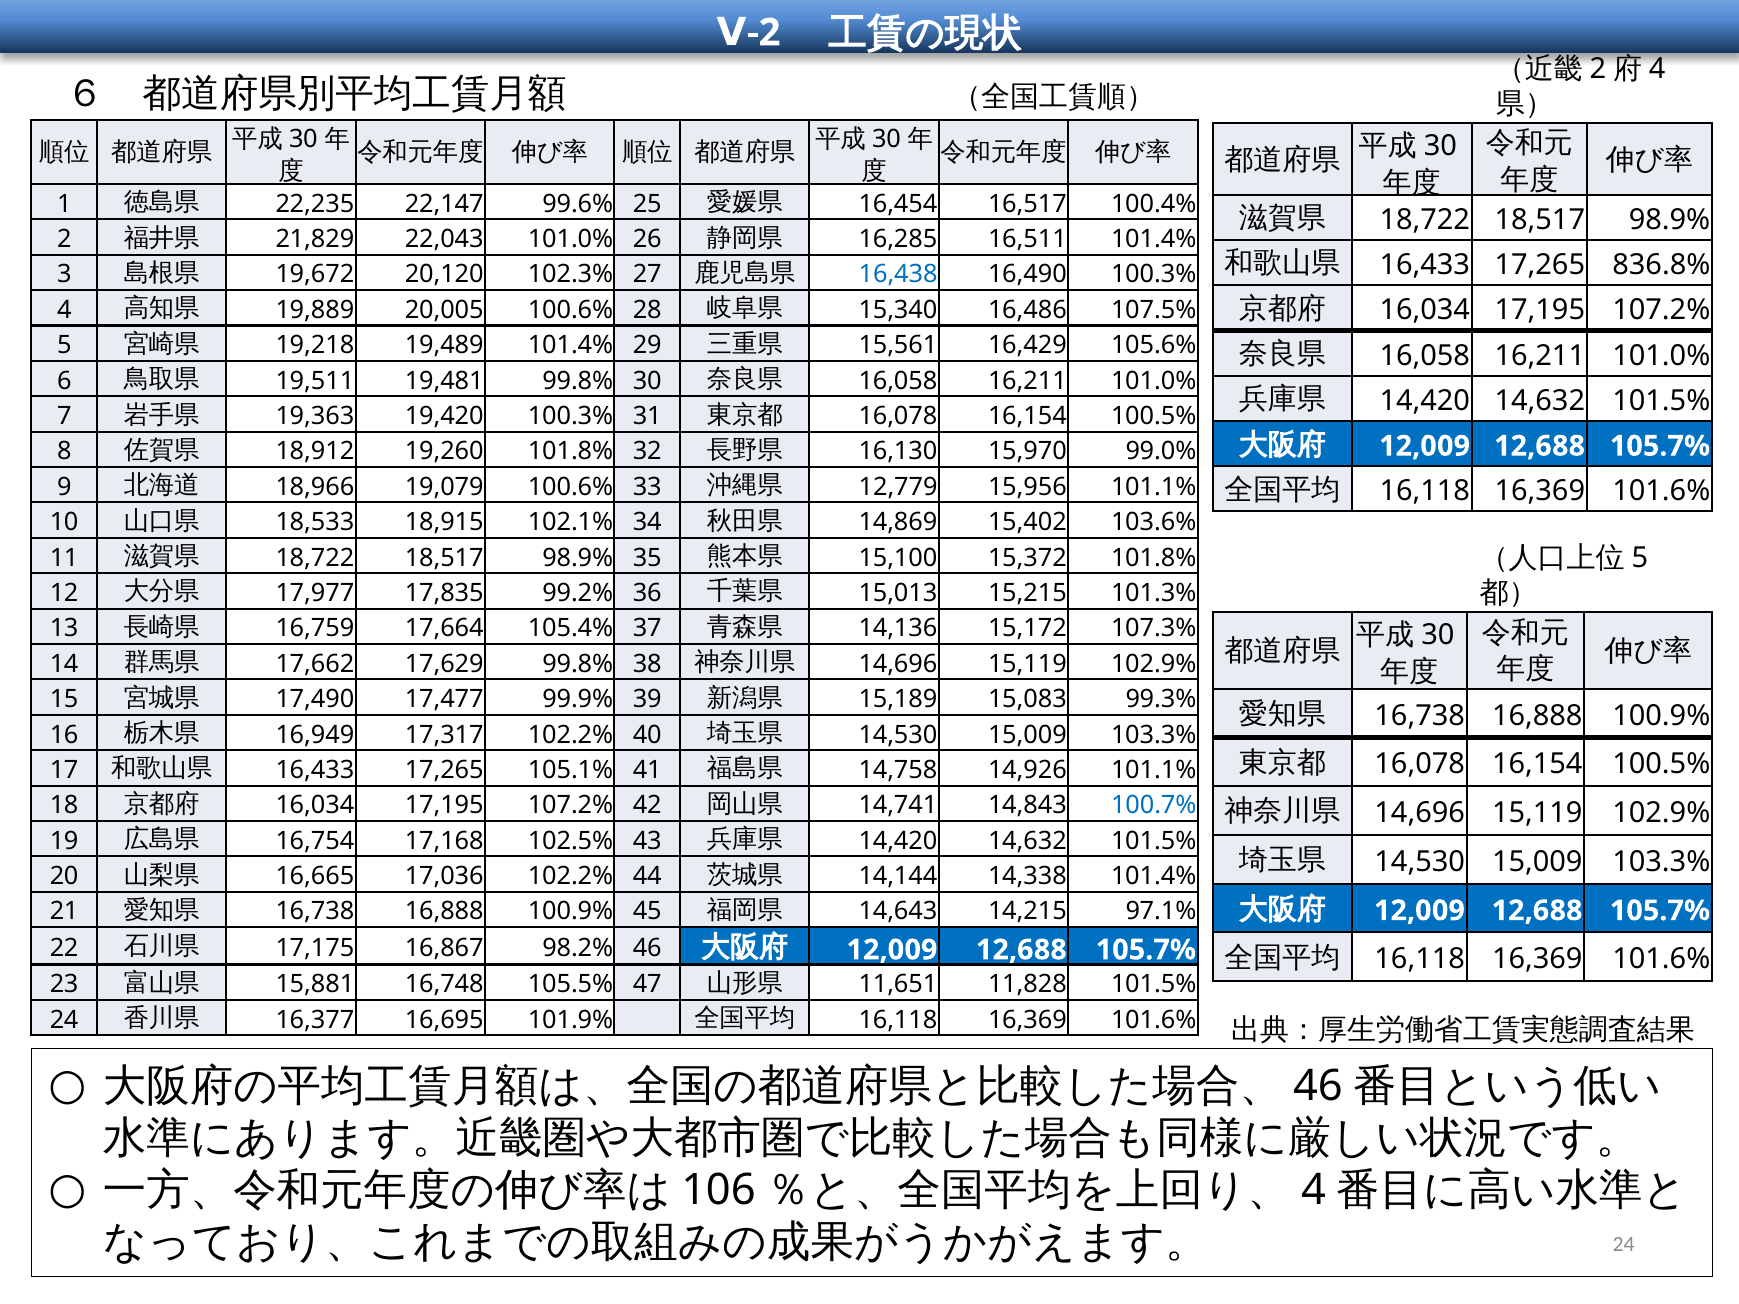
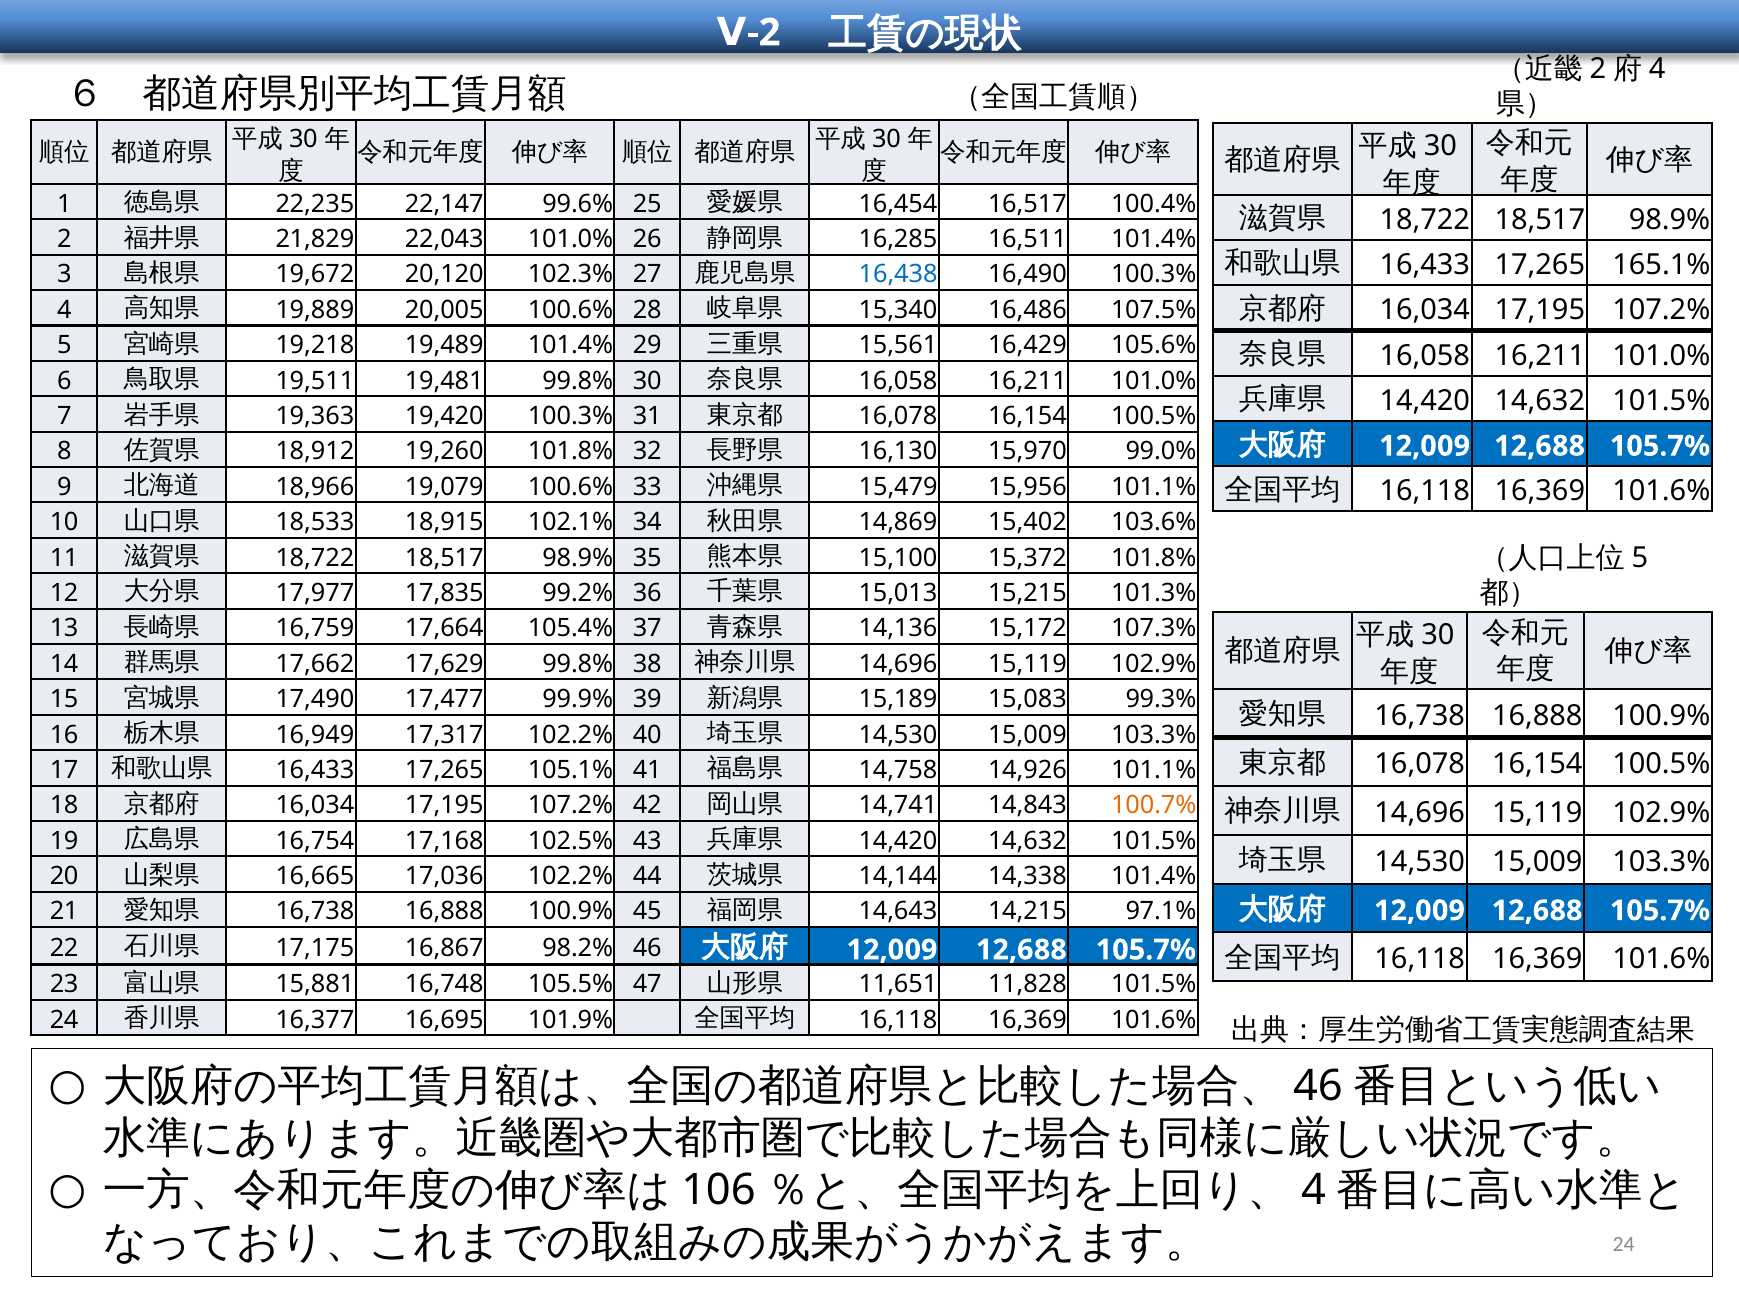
836.8%: 836.8% -> 165.1% (1661, 265)
12,779: 12,779 -> 15,479 (898, 487)
100.7% colour: blue -> orange (1154, 806)
